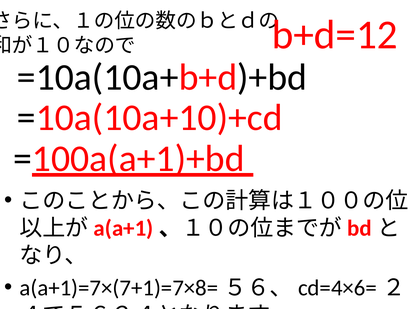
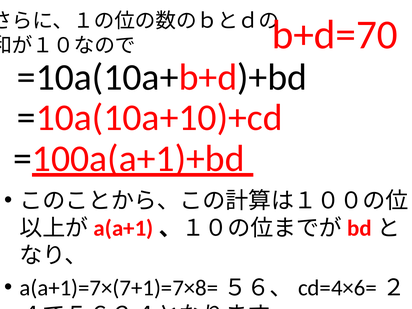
b+d=12: b+d=12 -> b+d=70 (335, 35)
